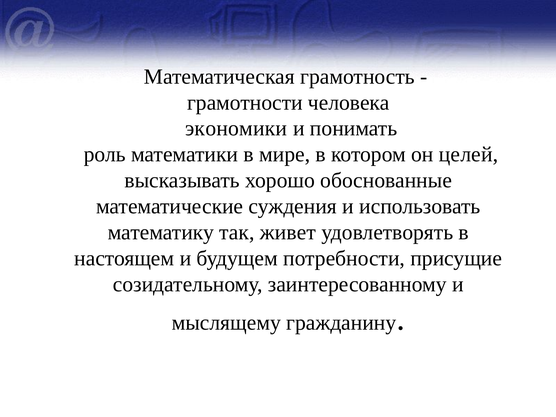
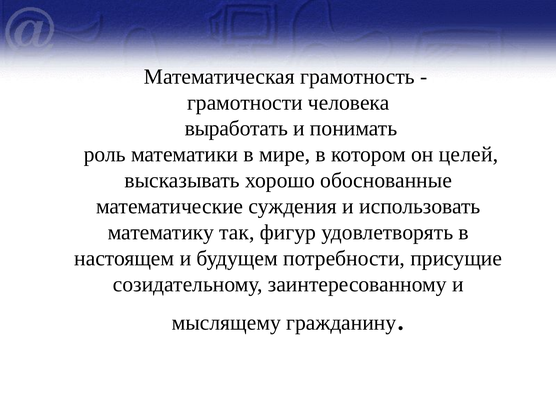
экономики: экономики -> выработать (236, 129)
живет: живет -> фигур (288, 232)
